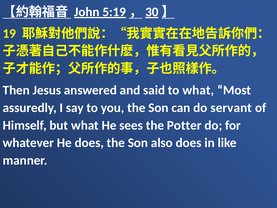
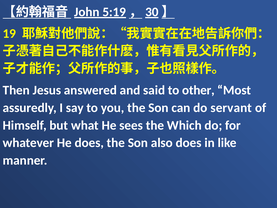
to what: what -> other (198, 90)
Potter: Potter -> Which (184, 125)
